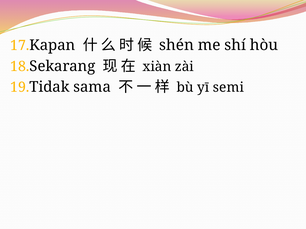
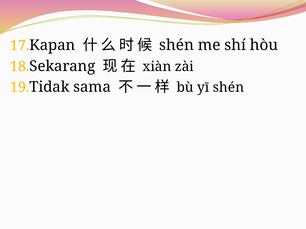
yī semi: semi -> shén (228, 88)
